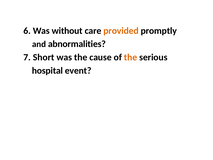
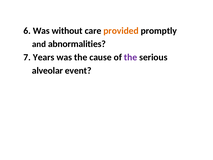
Short: Short -> Years (44, 57)
the colour: orange -> purple (131, 57)
hospital: hospital -> alveolar (47, 70)
